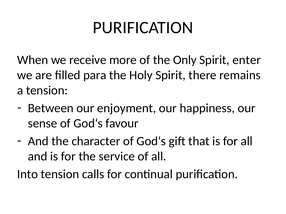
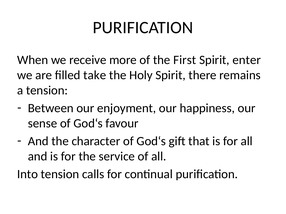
Only: Only -> First (185, 60)
para: para -> take (95, 75)
